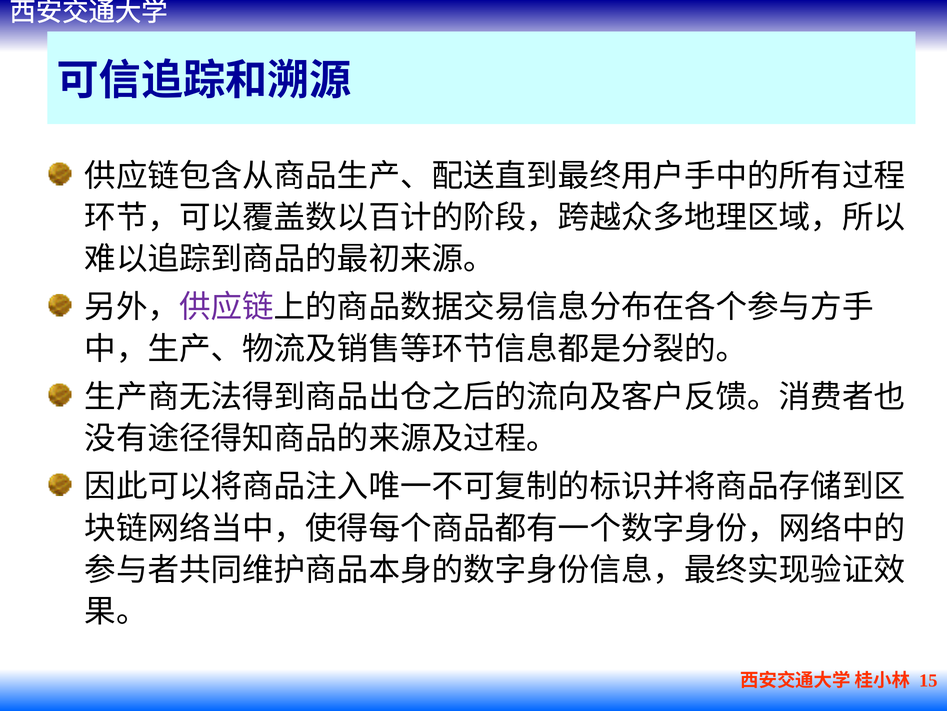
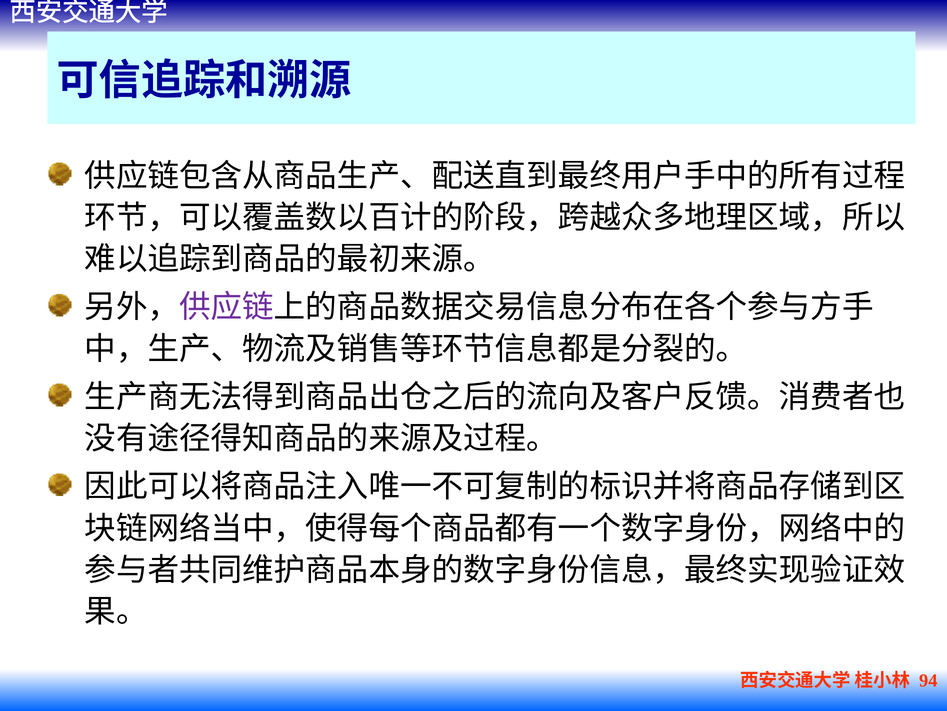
15: 15 -> 94 (928, 680)
